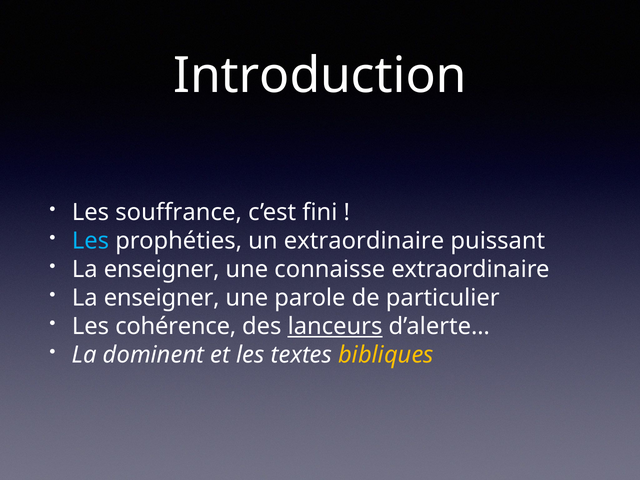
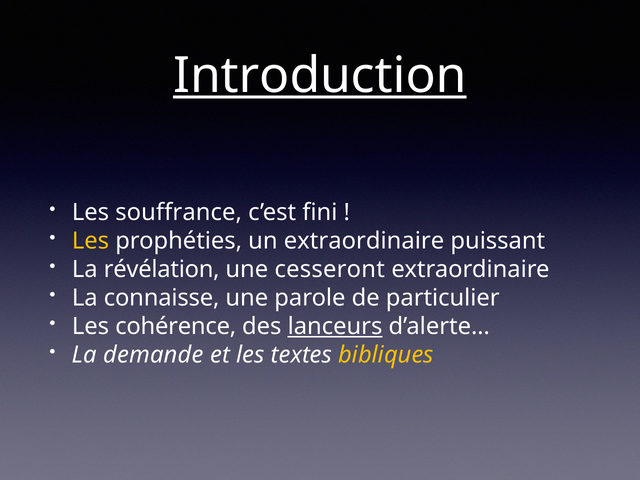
Introduction underline: none -> present (320, 76)
Les colour: light blue -> yellow (90, 241)
enseigner: enseigner -> révélation (162, 270)
connaisse: connaisse -> cesseront (330, 270)
enseigner: enseigner -> connaisse (162, 298)
dominent: dominent -> demande (153, 355)
